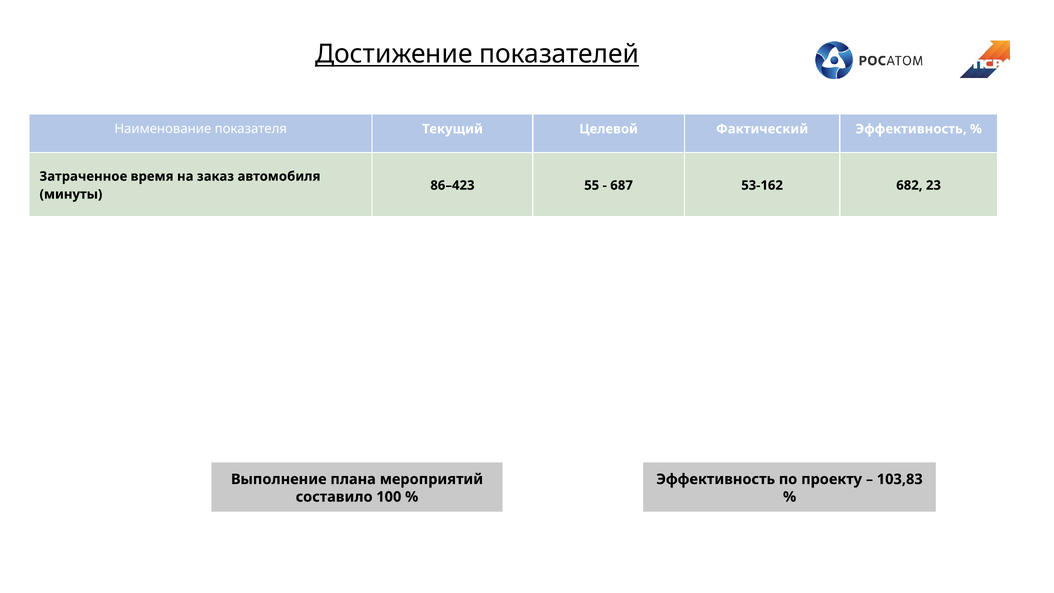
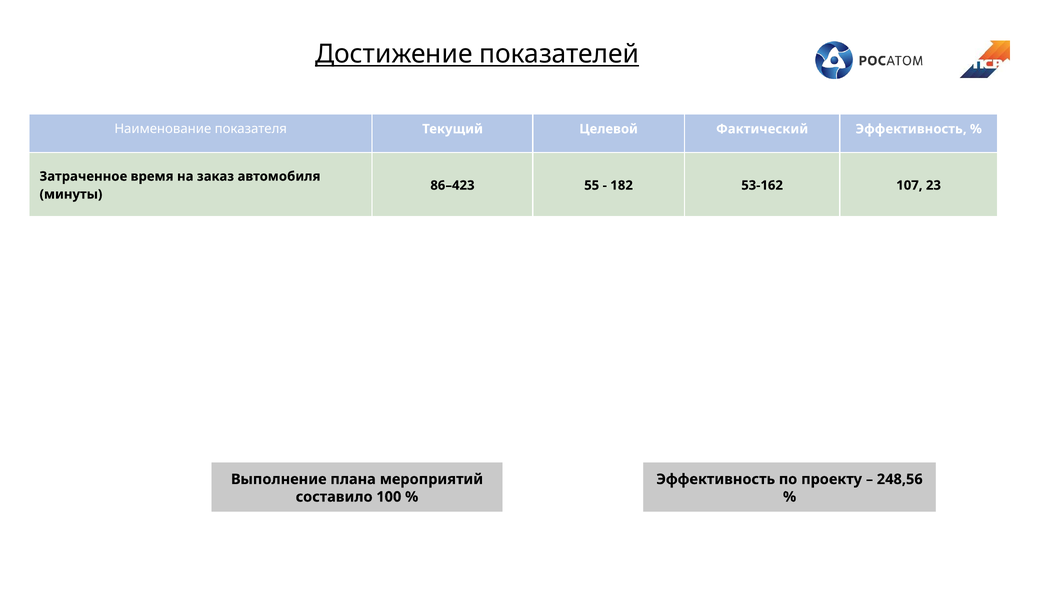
687: 687 -> 182 (622, 186)
682: 682 -> 107 (909, 185)
103,83: 103,83 -> 248,56 (900, 480)
